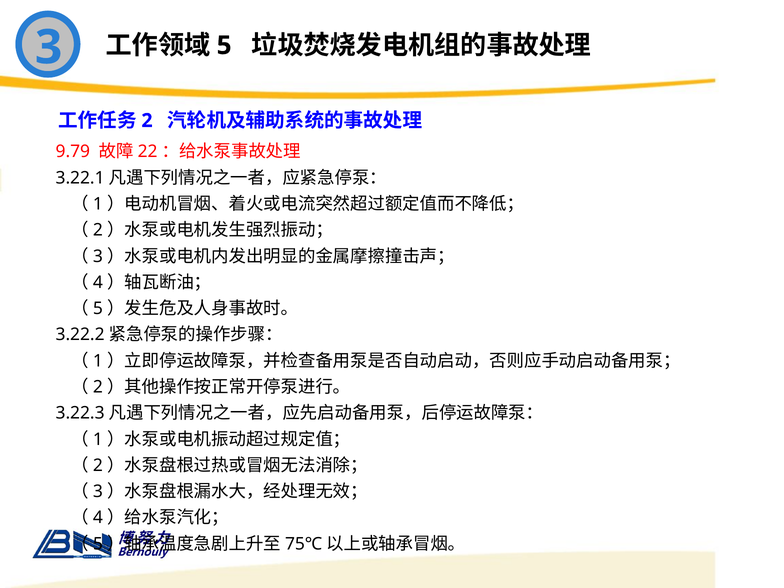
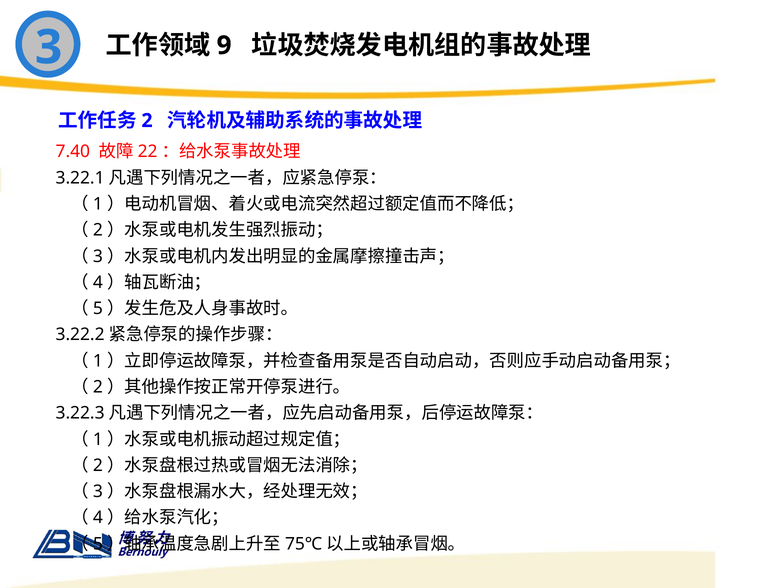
5: 5 -> 9 (224, 45)
9.79: 9.79 -> 7.40 (73, 152)
